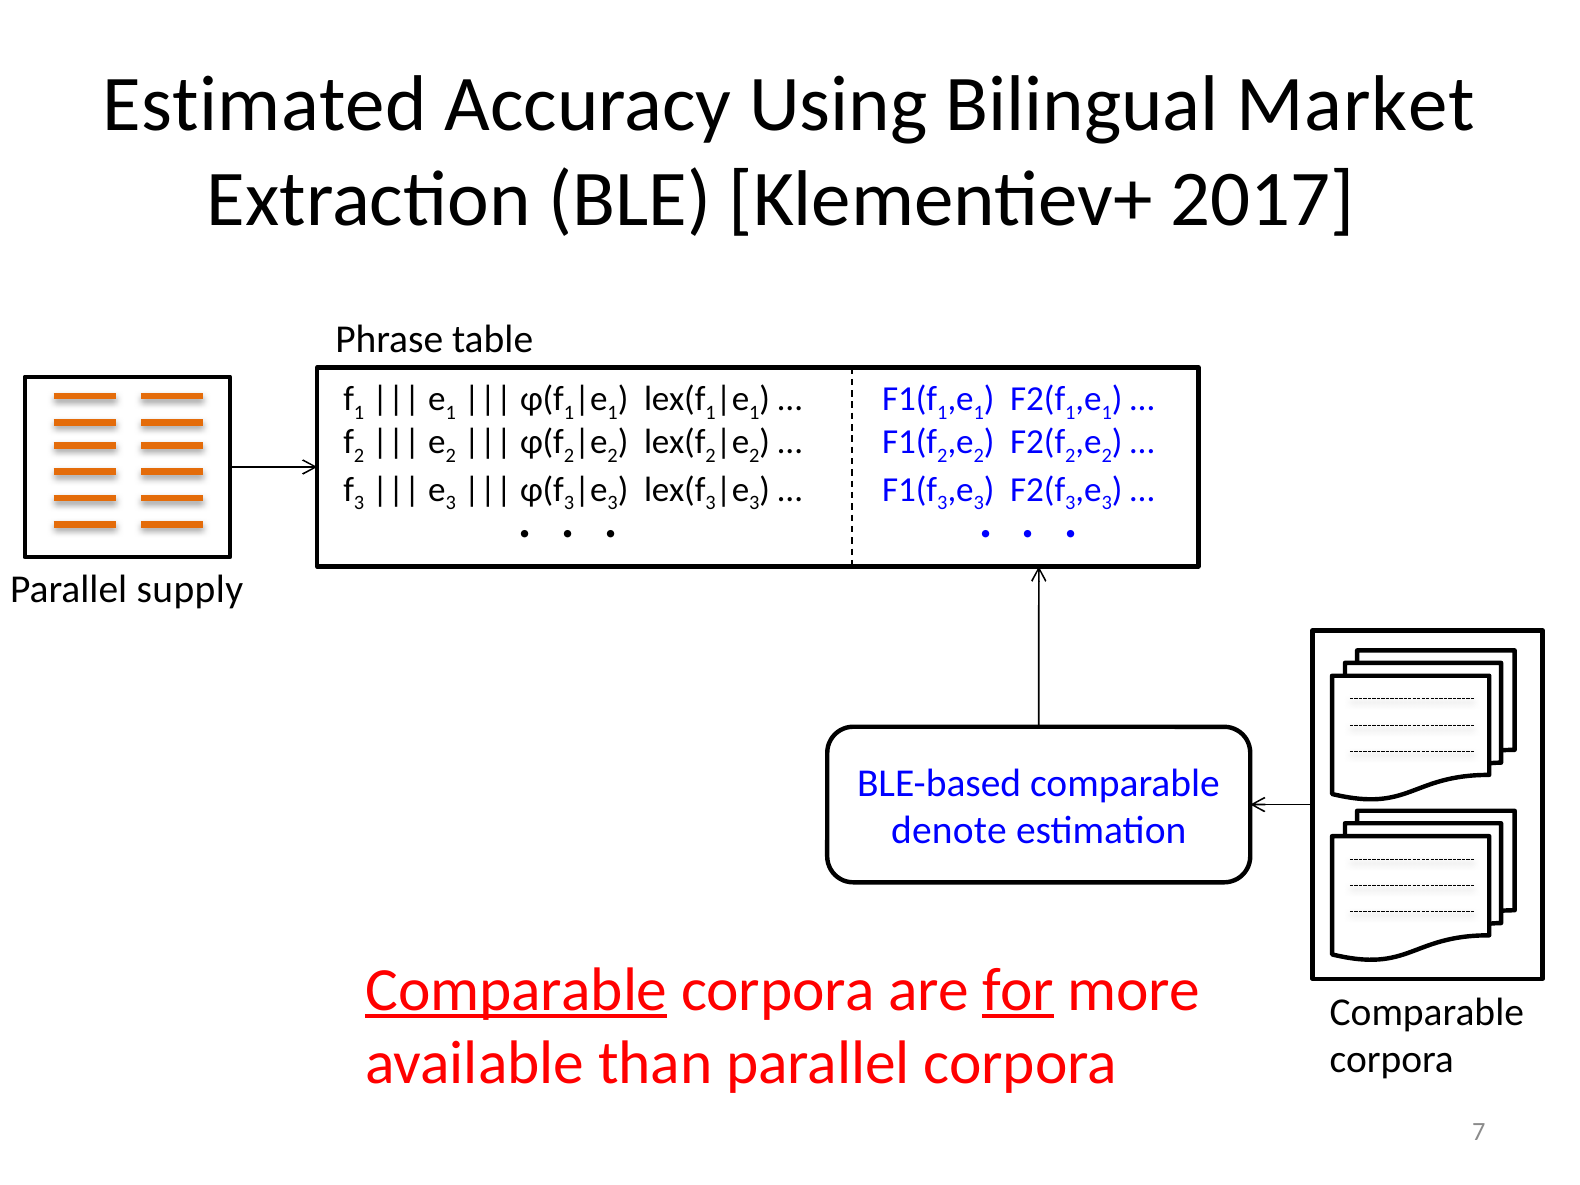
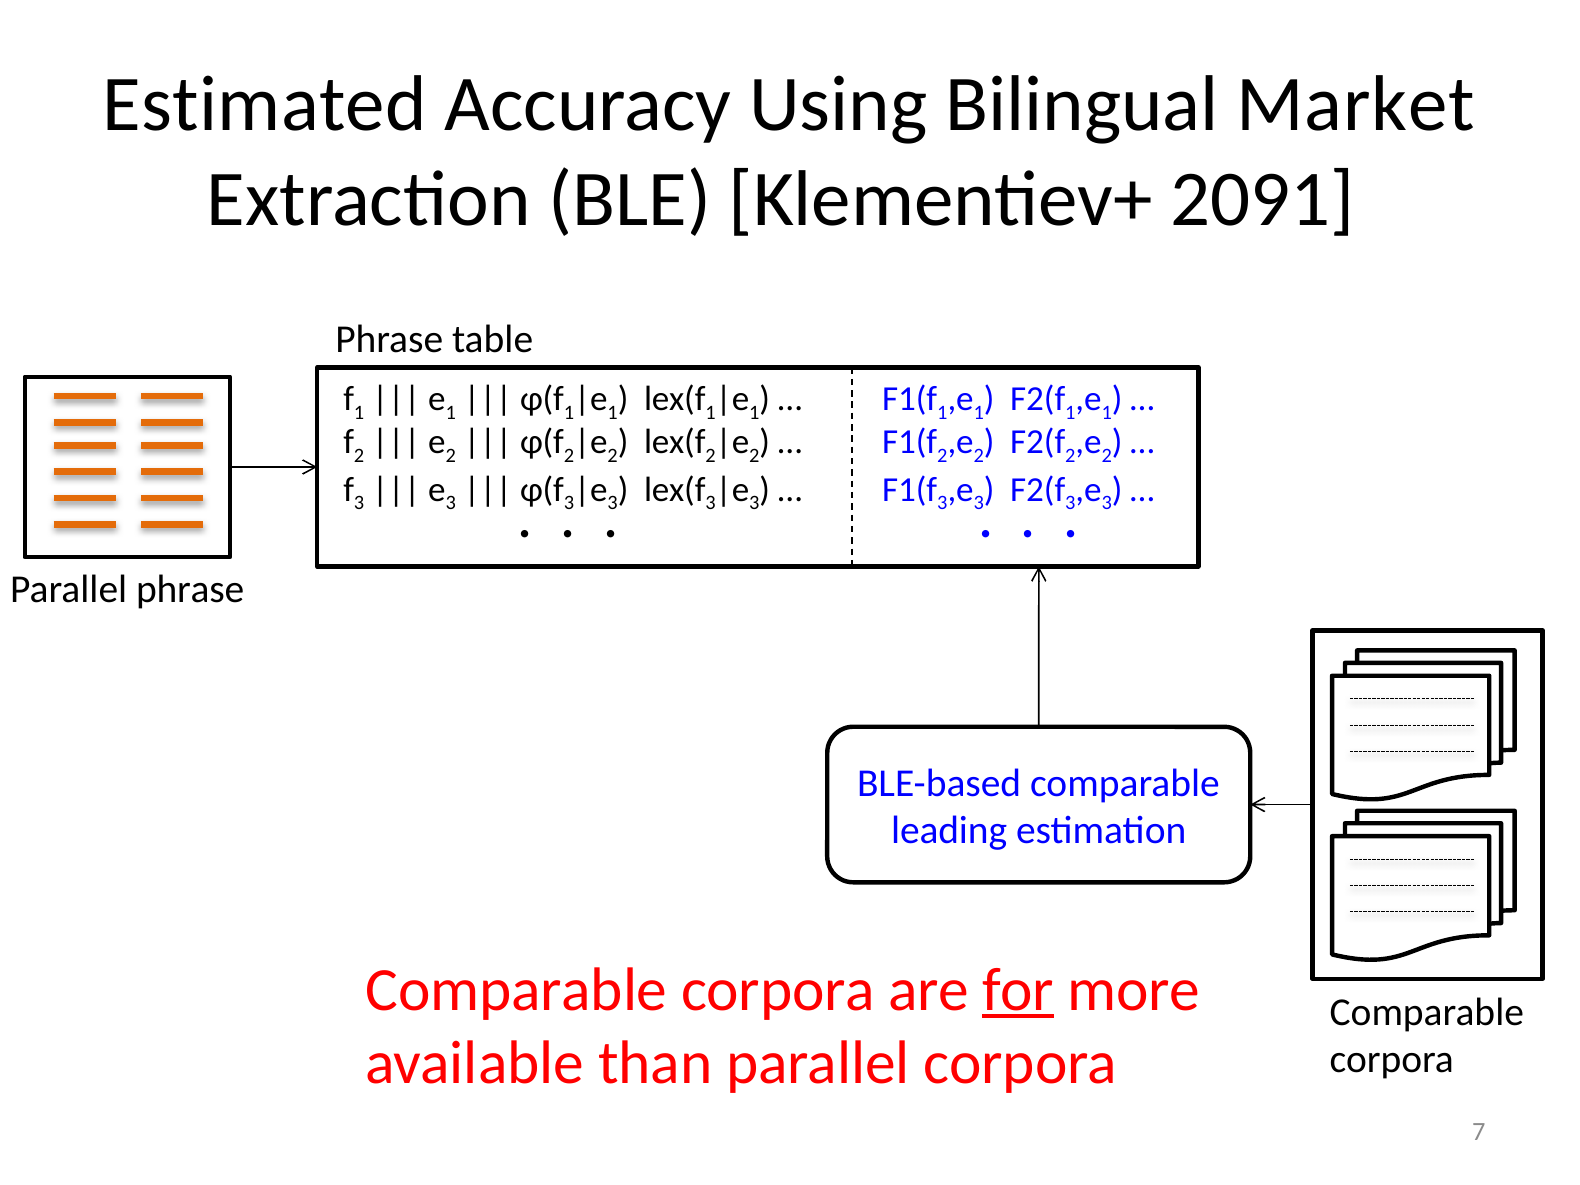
2017: 2017 -> 2091 (1262, 199)
Parallel supply: supply -> phrase (190, 589)
denote: denote -> leading (949, 831)
Comparable underline: present -> none (516, 990)
